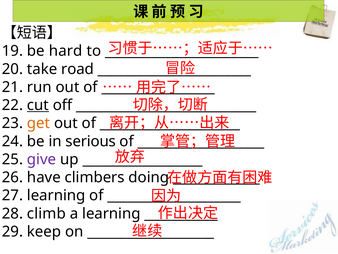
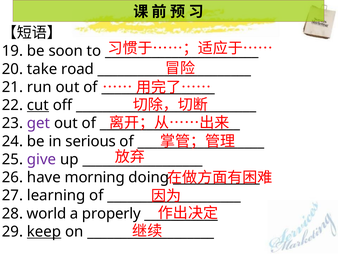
hard: hard -> soon (66, 51)
get colour: orange -> purple (39, 123)
climbers: climbers -> morning (95, 177)
climb: climb -> world (47, 213)
a learning: learning -> properly (111, 213)
keep underline: none -> present (44, 231)
